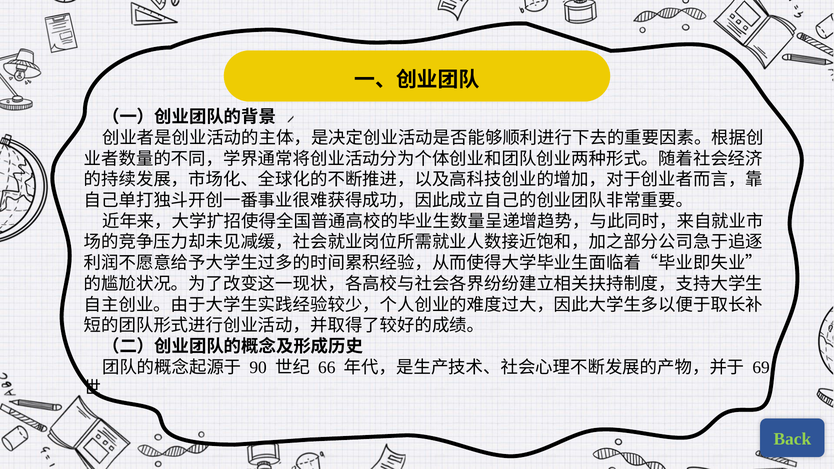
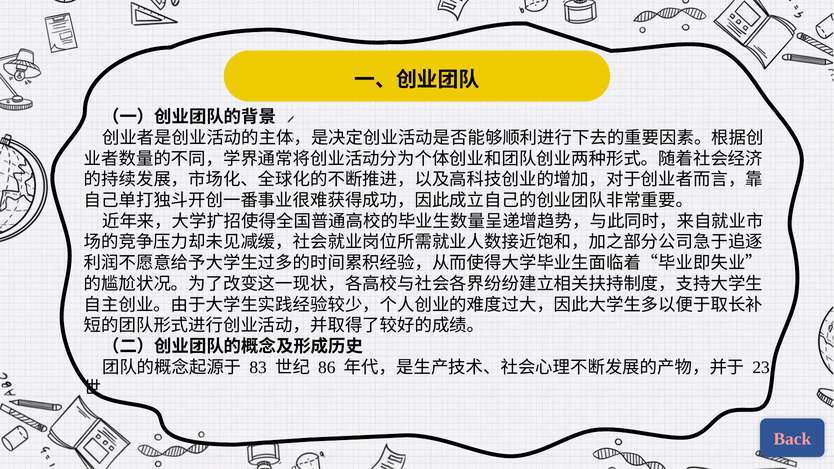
90: 90 -> 83 (258, 367)
66: 66 -> 86 (327, 367)
69: 69 -> 23 (761, 367)
Back colour: light green -> pink (792, 439)
